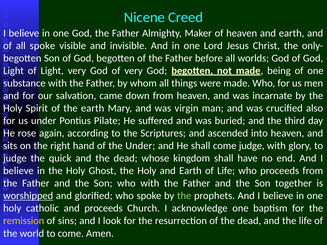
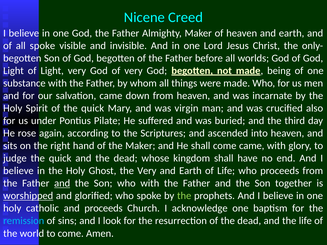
of the earth: earth -> quick (93, 108)
the Under: Under -> Maker (140, 146)
come judge: judge -> came (252, 146)
Ghost the Holy: Holy -> Very (147, 171)
and underline: none -> present (62, 183)
remission colour: yellow -> light blue (24, 221)
